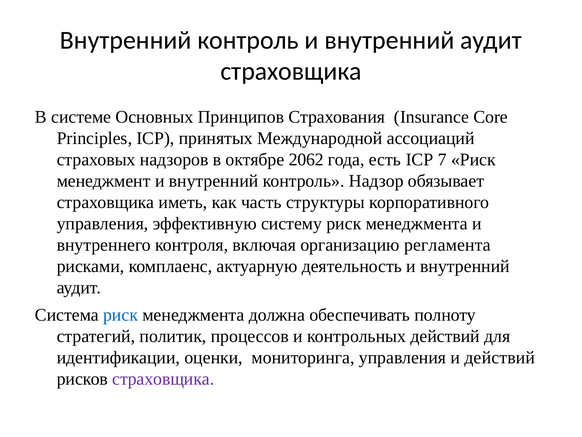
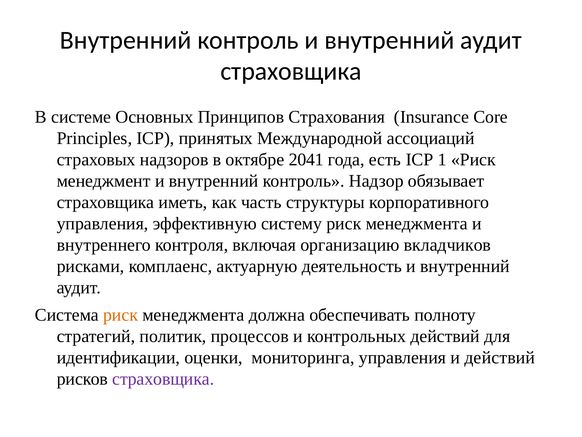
2062: 2062 -> 2041 (306, 159)
7: 7 -> 1 (442, 159)
регламента: регламента -> вкладчиков (447, 245)
риск colour: blue -> orange (121, 314)
